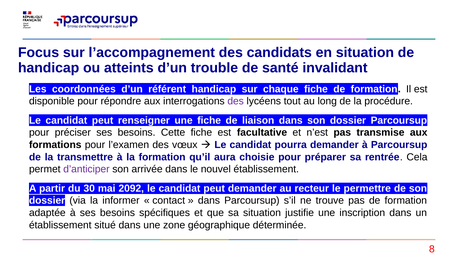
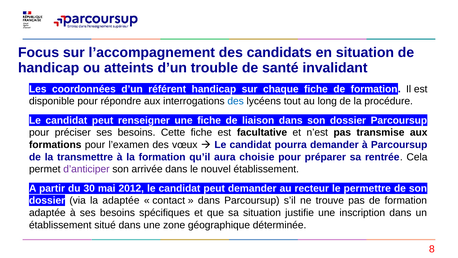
des colour: purple -> blue (236, 101)
2092: 2092 -> 2012 (131, 188)
la informer: informer -> adaptée (121, 200)
